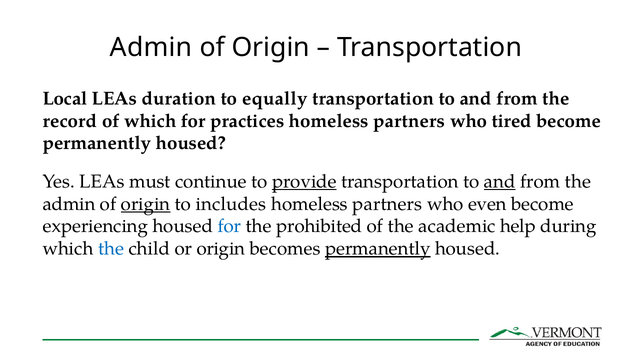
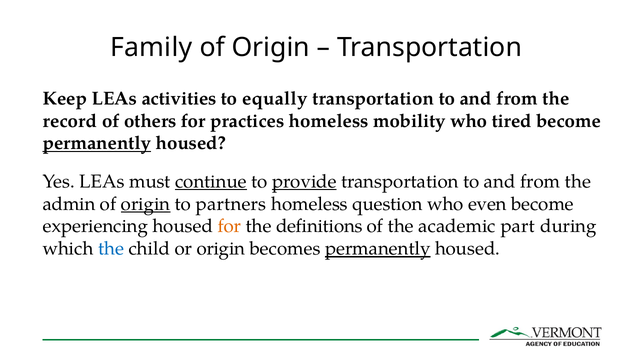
Admin: Admin -> Family (151, 48)
Local: Local -> Keep (65, 99)
duration: duration -> activities (179, 99)
of which: which -> others (150, 121)
partners: partners -> mobility (409, 121)
permanently underline: none -> present (97, 144)
continue underline: none -> present (211, 182)
and underline: present -> none (500, 182)
includes: includes -> partners (231, 204)
partners: partners -> question (387, 204)
for colour: blue -> orange (229, 227)
prohibited: prohibited -> definitions (319, 227)
help: help -> part (518, 227)
